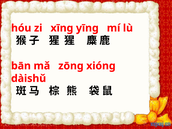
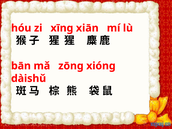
yīnɡ: yīnɡ -> xiān (87, 28)
